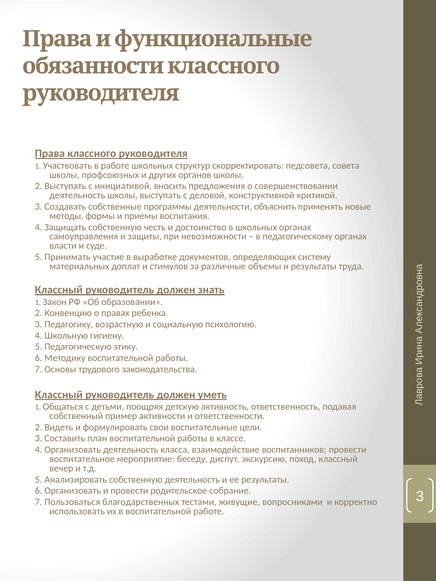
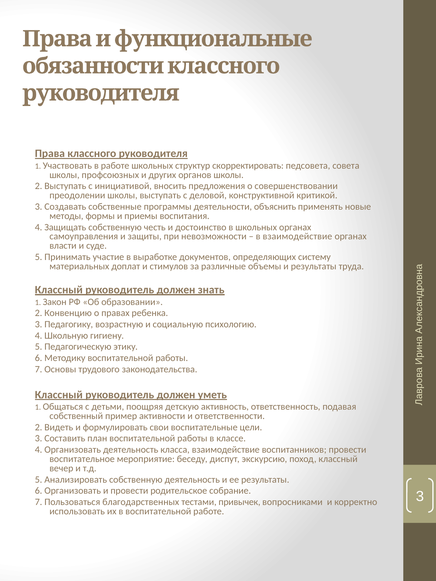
деятельность: деятельность -> преодолении (77, 196)
в педагогическому: педагогическому -> взаимодействие (297, 237)
живущие: живущие -> привычек (240, 502)
